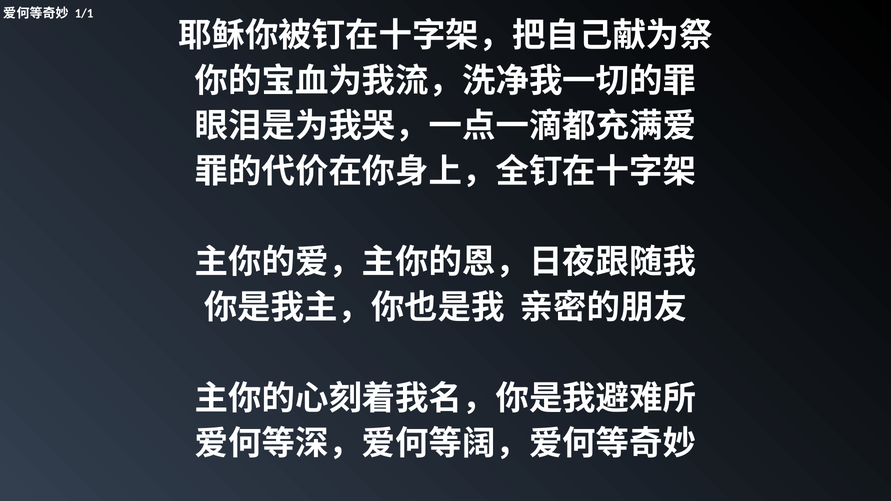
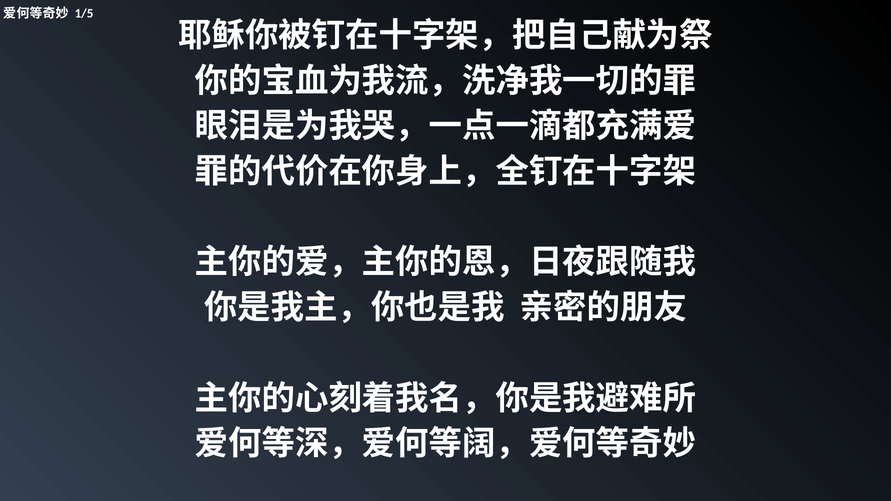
1/1: 1/1 -> 1/5 (84, 13)
